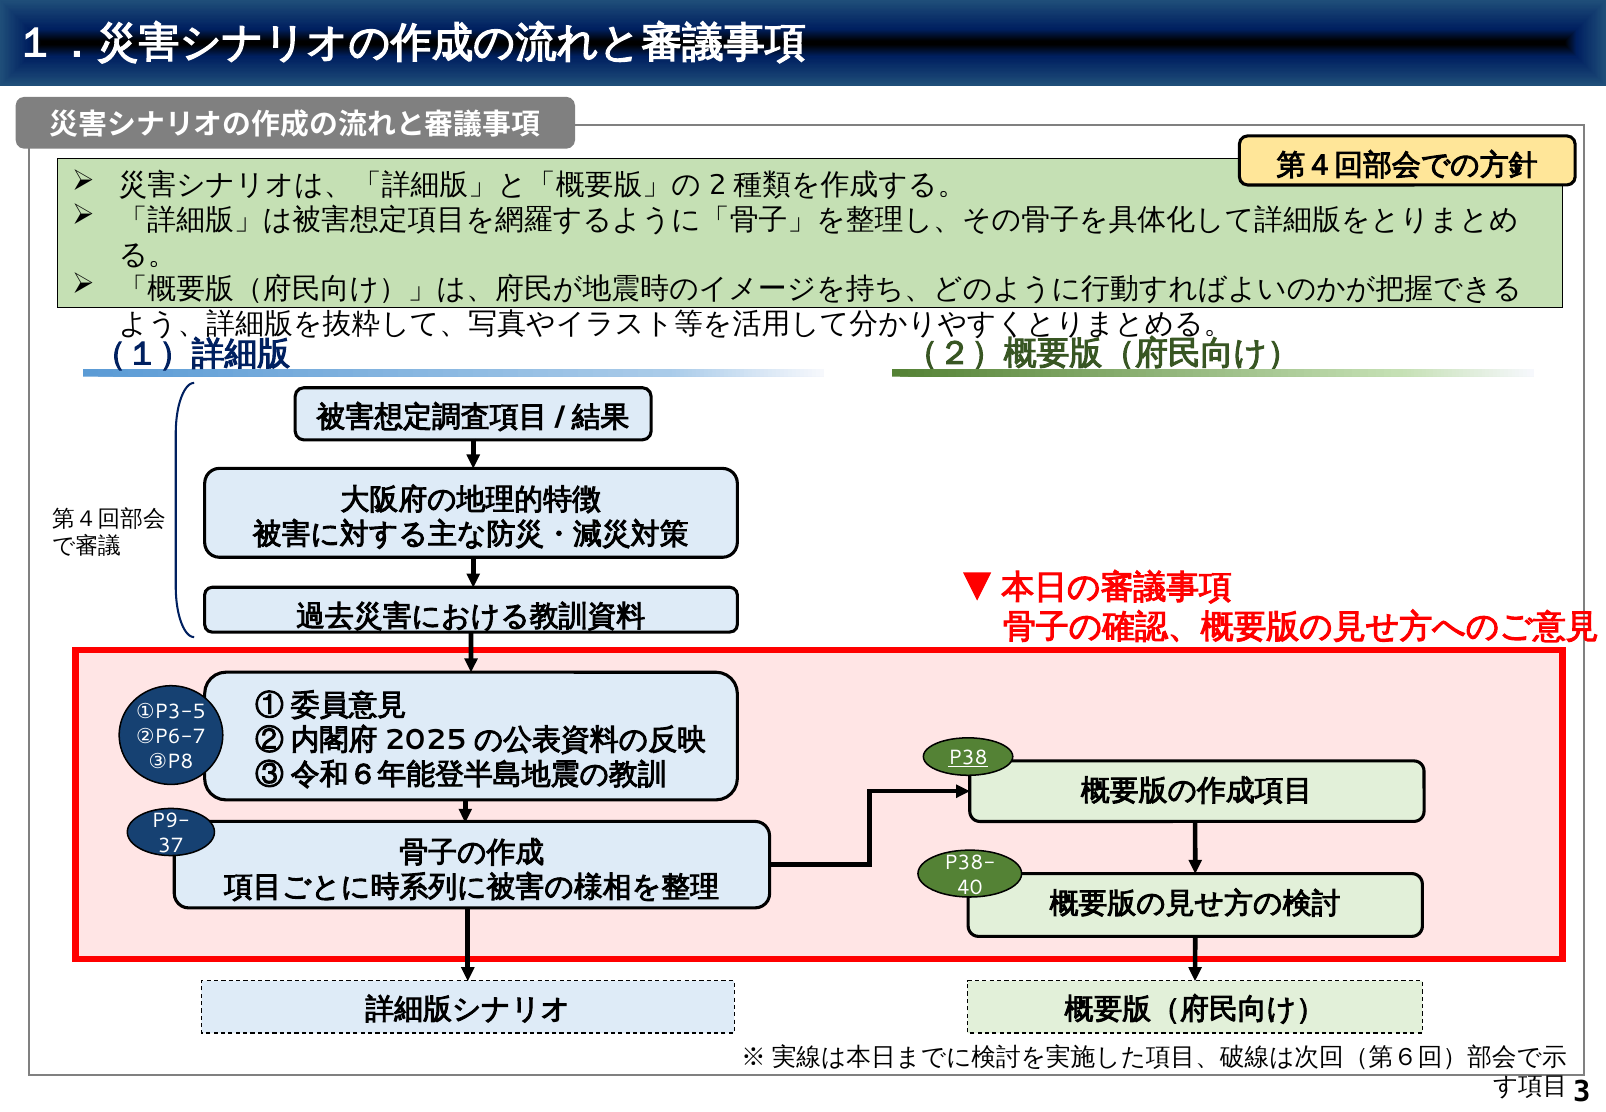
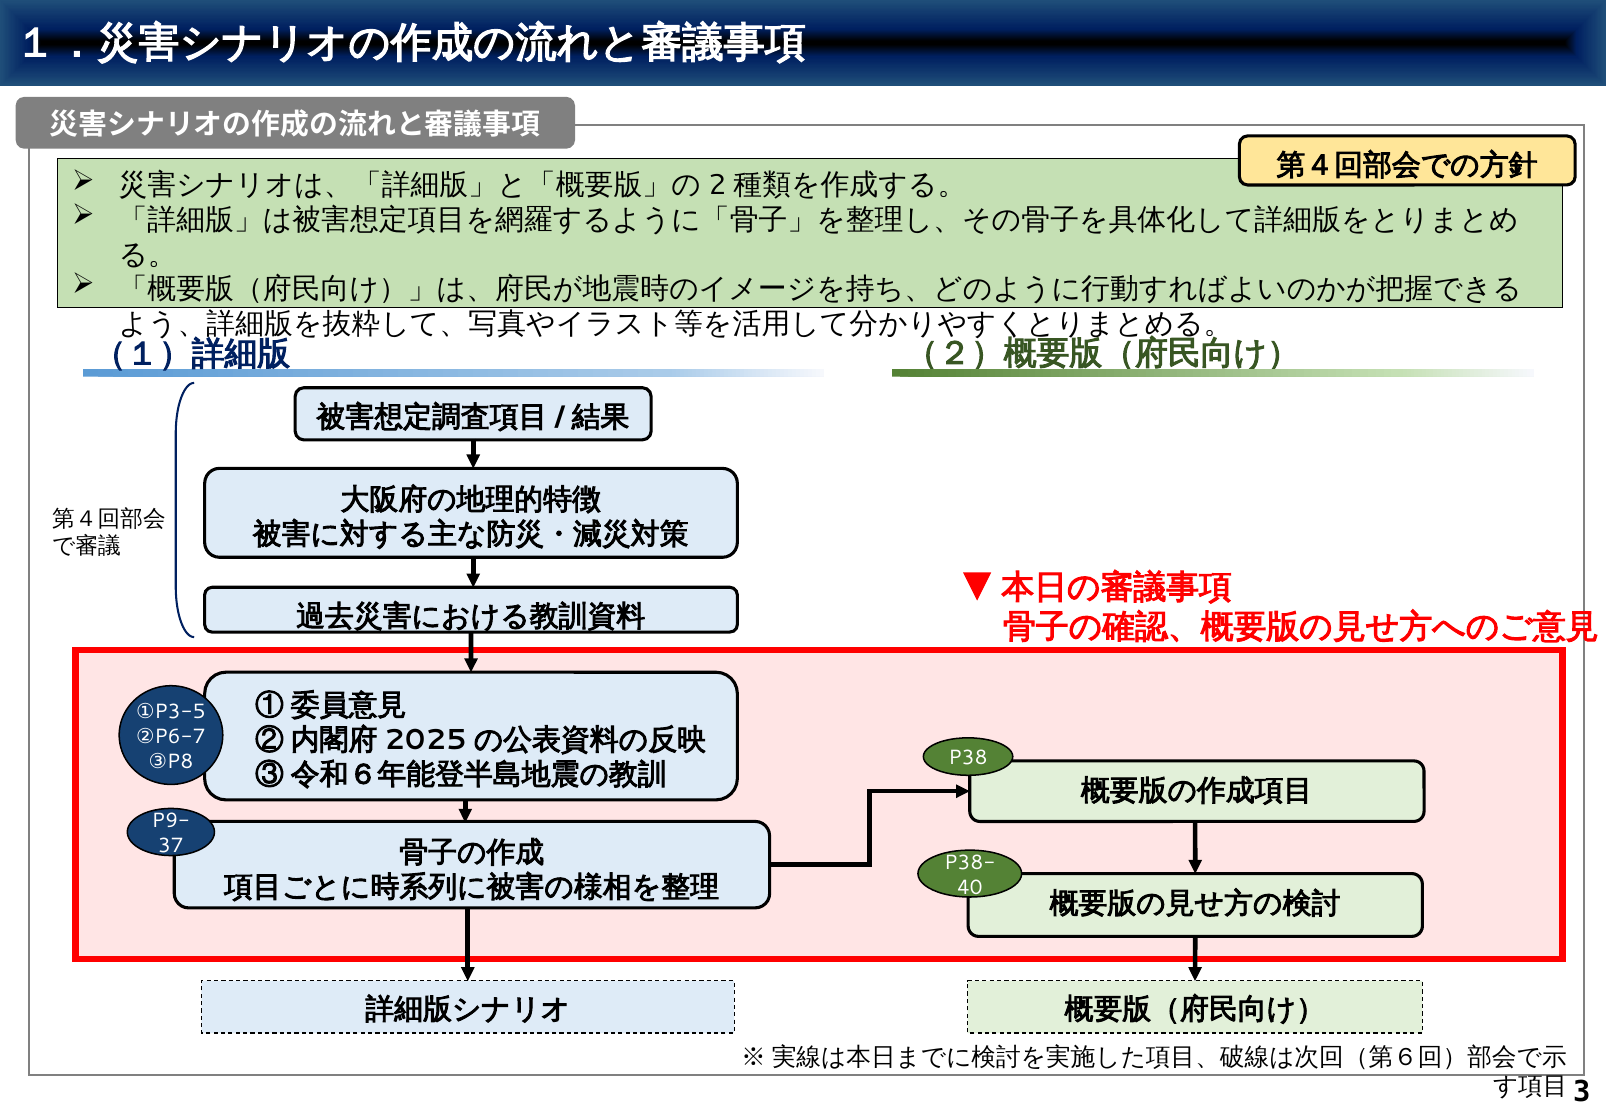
P38 underline: present -> none (968, 758)
